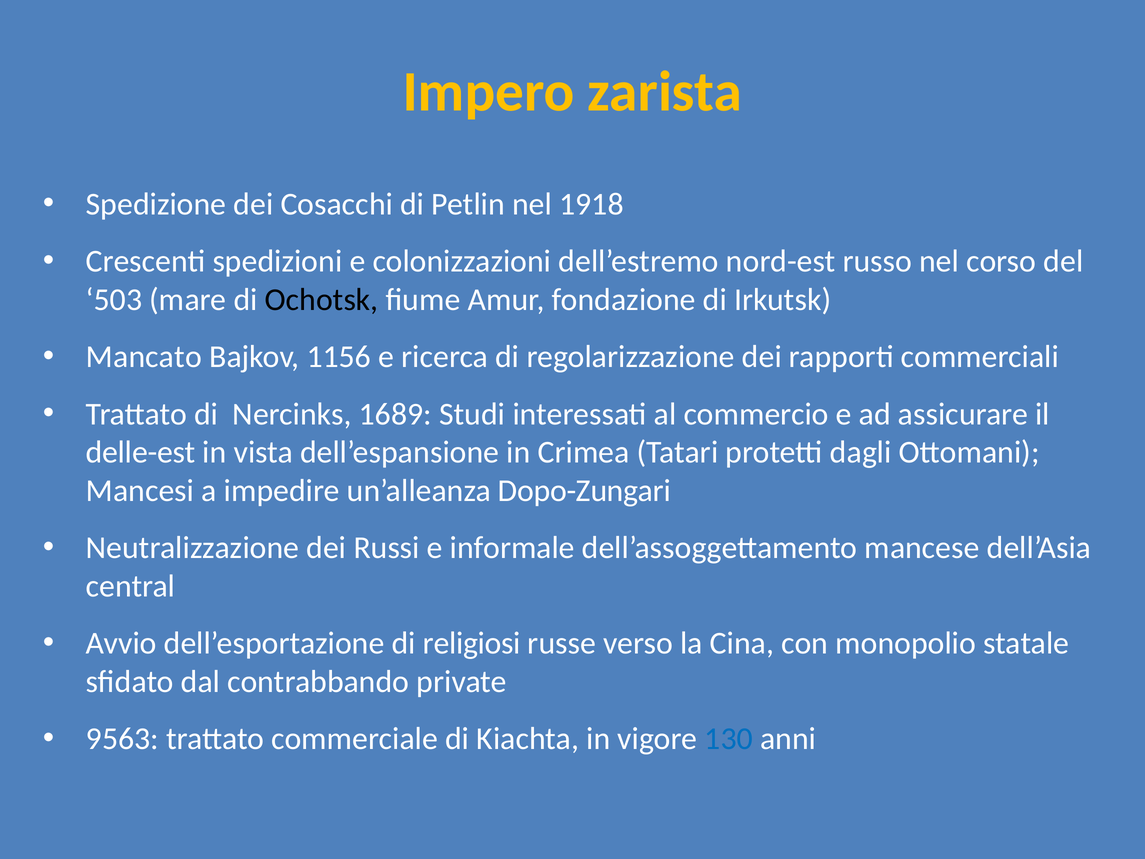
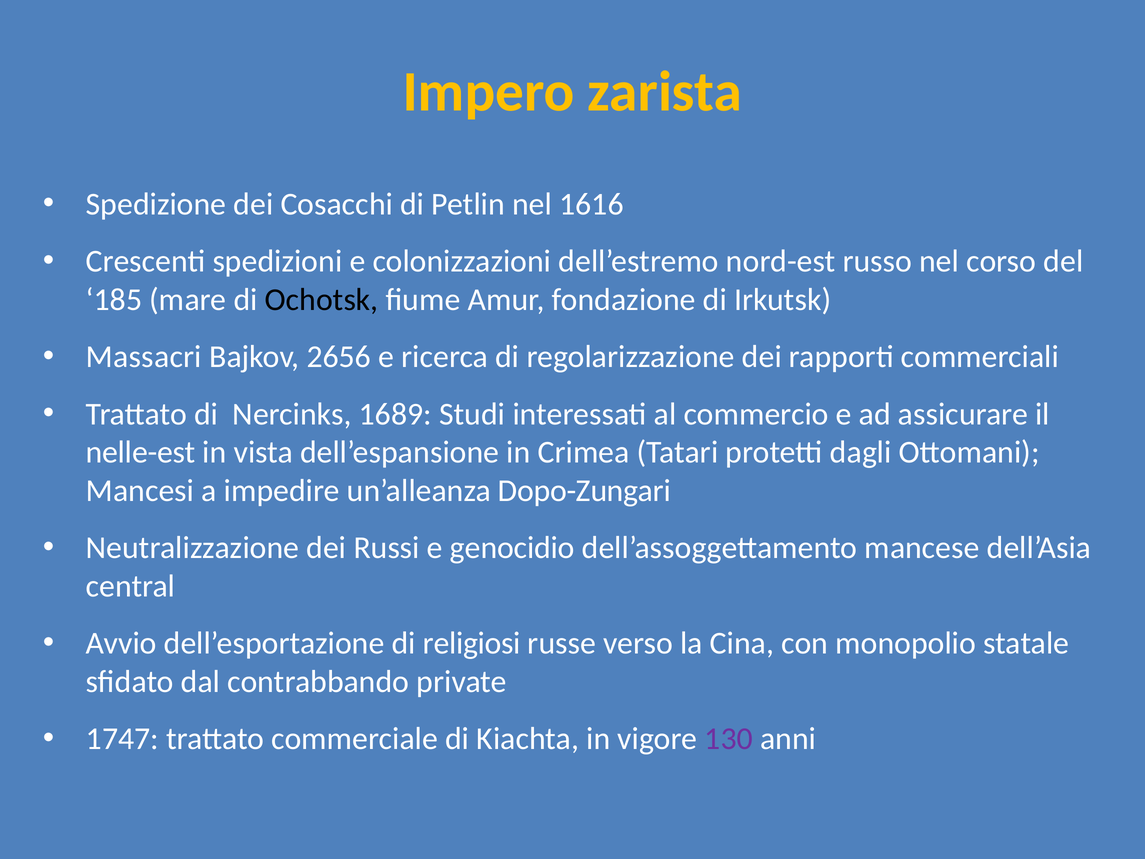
1918: 1918 -> 1616 (591, 204)
503: 503 -> 185 (114, 299)
Mancato: Mancato -> Massacri (144, 357)
1156: 1156 -> 2656 (339, 357)
delle-est: delle-est -> nelle-est (141, 452)
informale: informale -> genocidio (512, 548)
9563: 9563 -> 1747 (122, 739)
130 colour: blue -> purple (729, 739)
